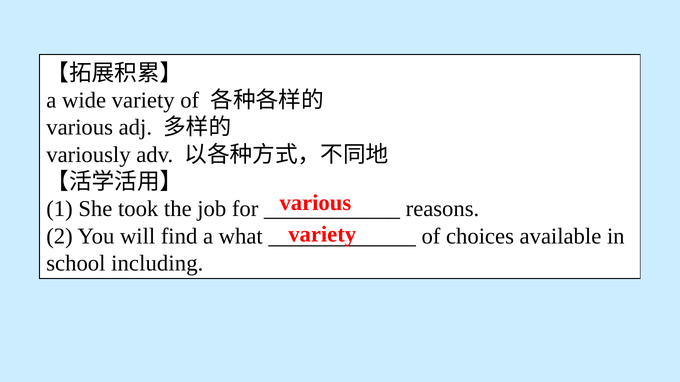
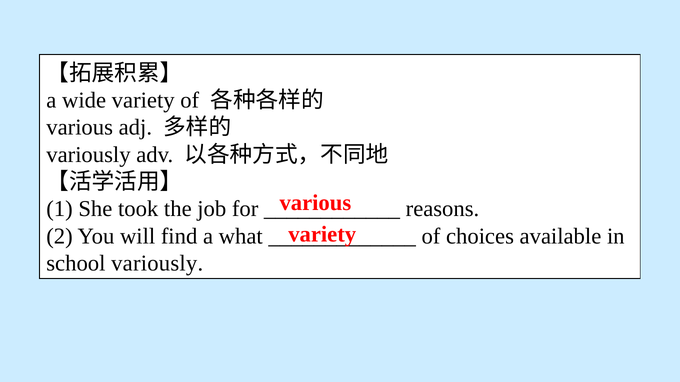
school including: including -> variously (157, 264)
